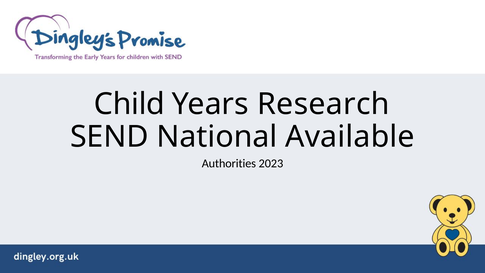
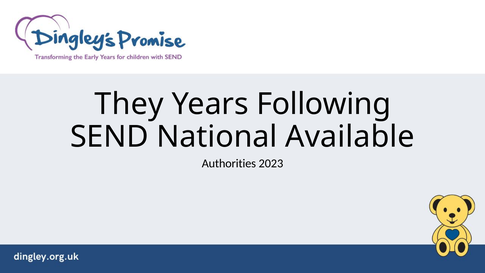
Child: Child -> They (129, 104)
Research: Research -> Following (324, 104)
